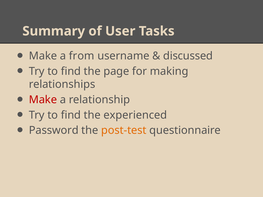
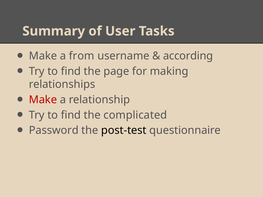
discussed: discussed -> according (188, 56)
experienced: experienced -> complicated (135, 115)
post-test colour: orange -> black (124, 131)
